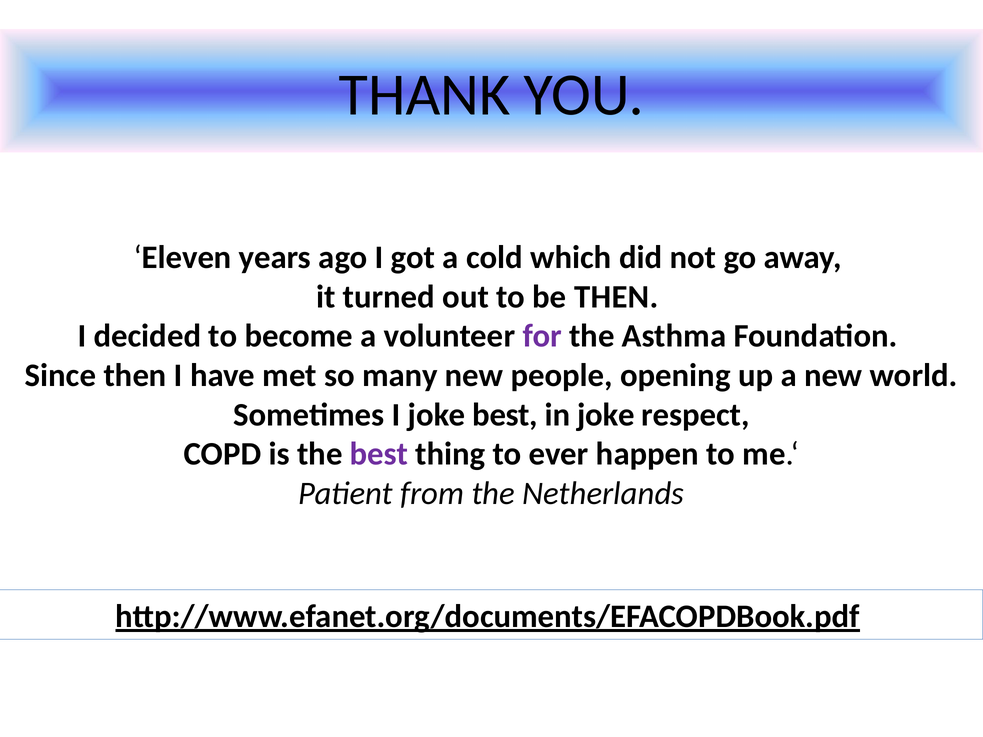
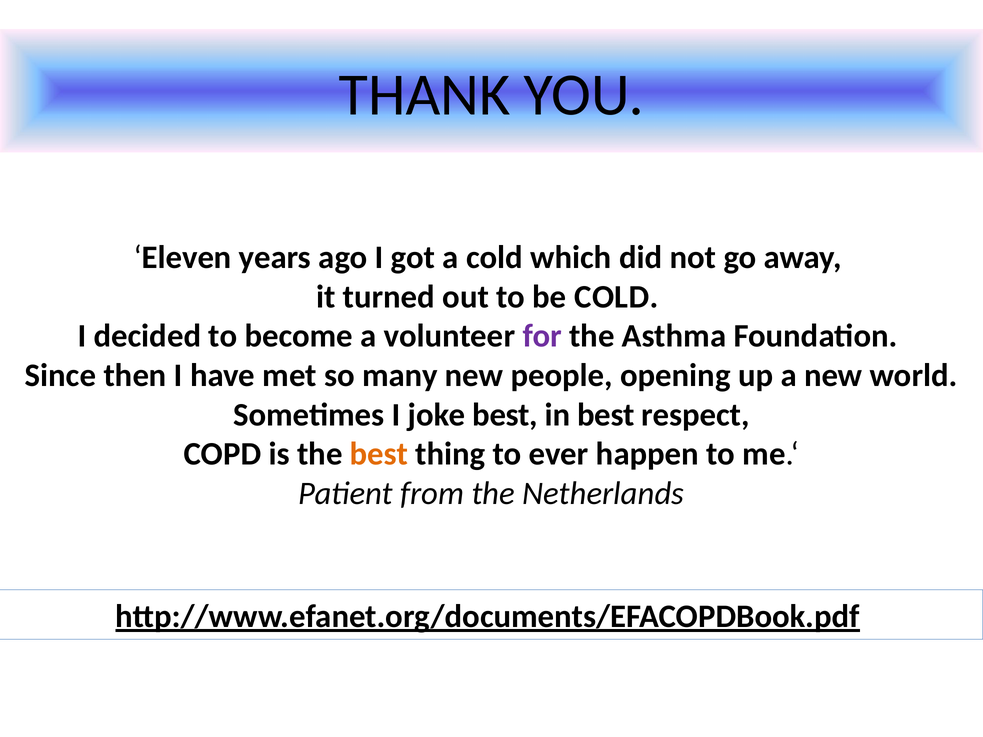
be THEN: THEN -> COLD (616, 297)
in joke: joke -> best (606, 415)
best colour: purple -> orange (379, 454)
